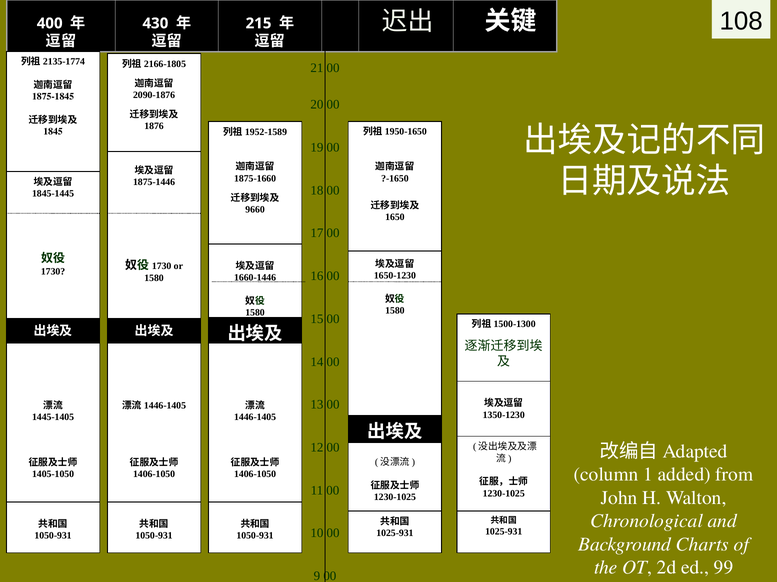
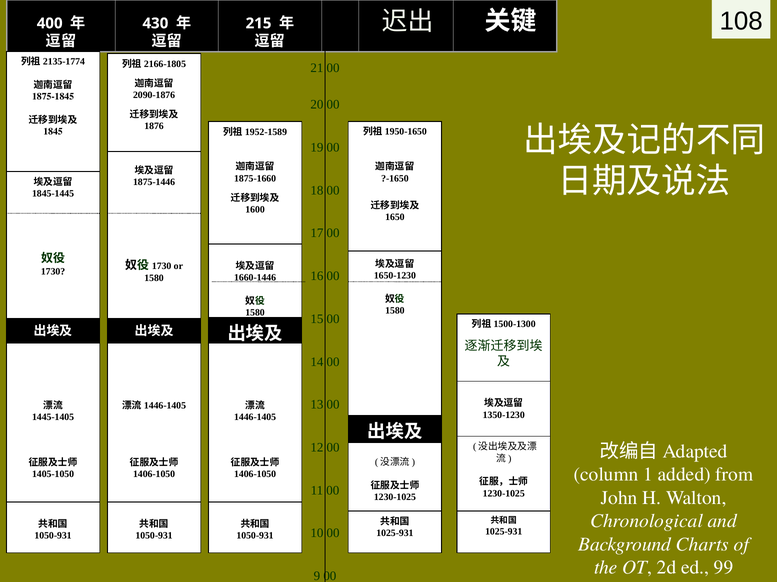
9660: 9660 -> 1600 (255, 210)
